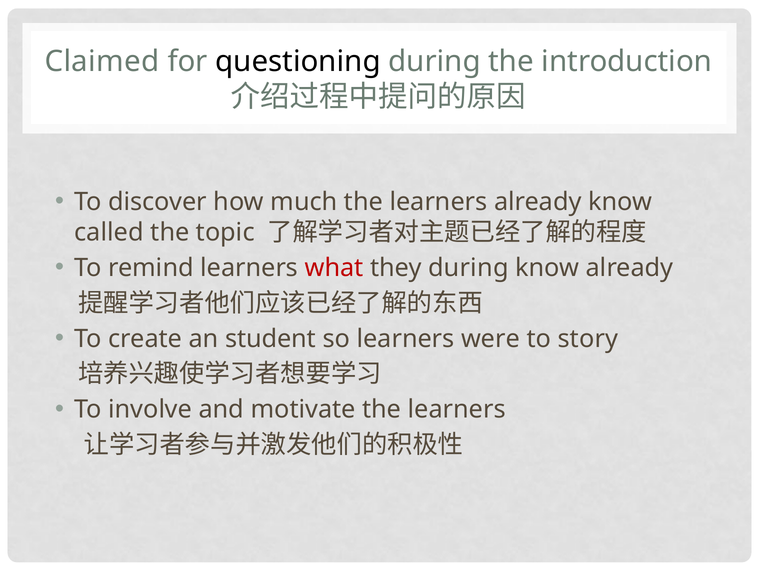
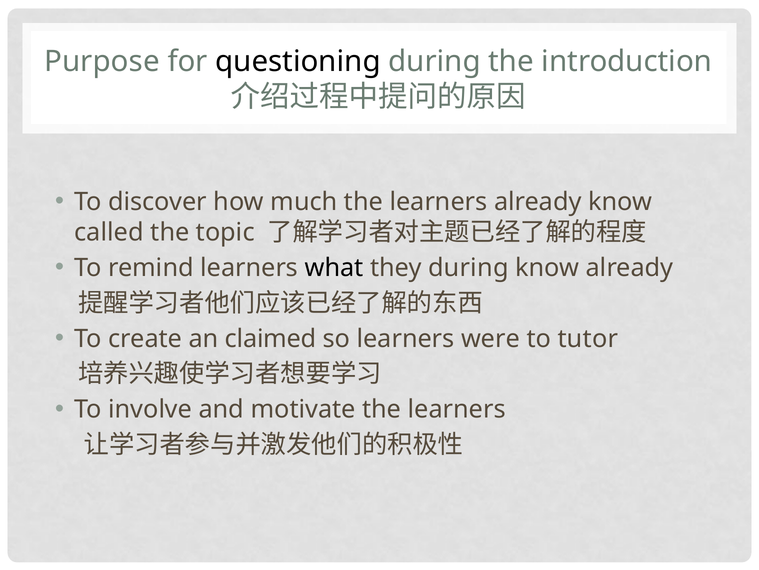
Claimed: Claimed -> Purpose (102, 61)
what colour: red -> black (334, 267)
student: student -> claimed (271, 338)
story: story -> tutor (588, 338)
